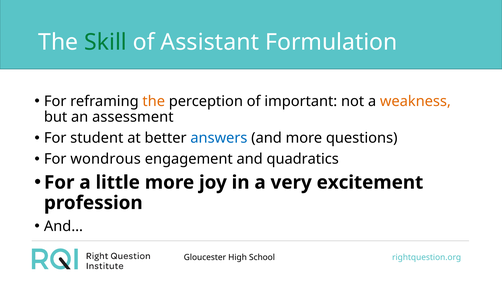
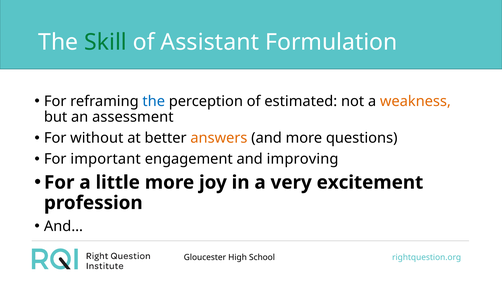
the colour: orange -> blue (154, 101)
important: important -> estimated (301, 101)
student: student -> without (97, 138)
answers colour: blue -> orange (219, 138)
wondrous: wondrous -> important (106, 159)
quadratics: quadratics -> improving (303, 159)
